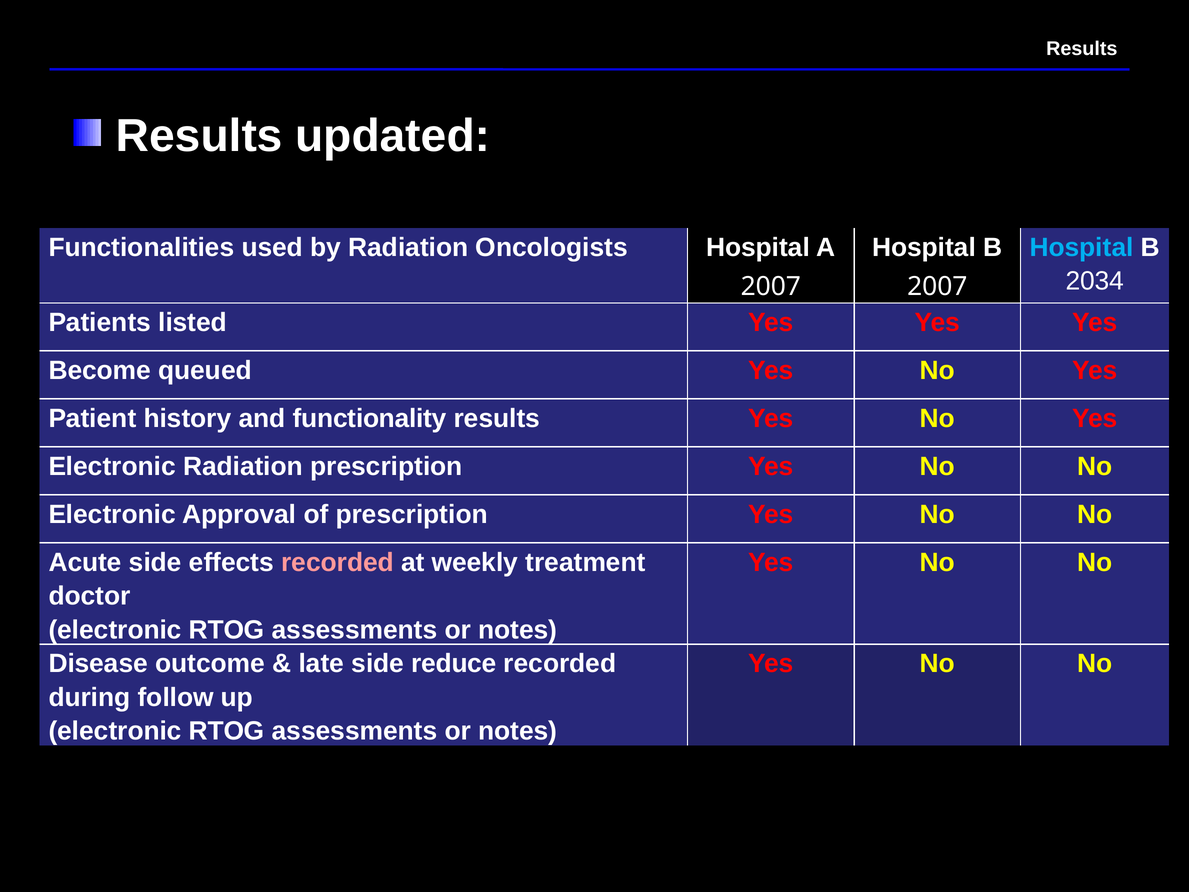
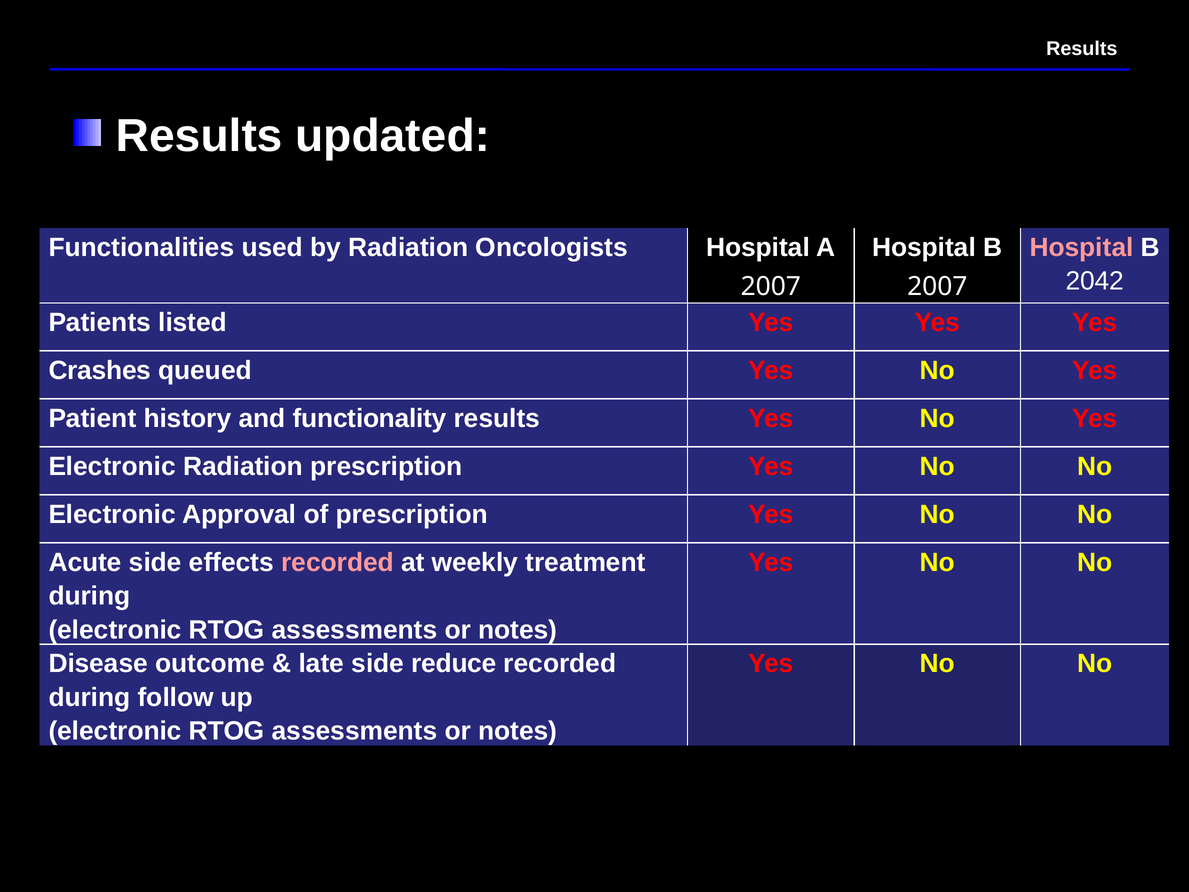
Hospital colour: light blue -> pink (1082, 247)
2034: 2034 -> 2042 (1095, 281)
Become: Become -> Crashes (100, 370)
doctor: doctor -> during (89, 596)
